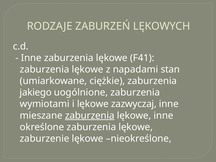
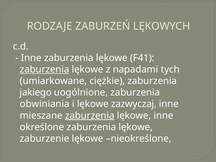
zaburzenia underline: none -> present (45, 69)
stan: stan -> tych (170, 69)
wymiotami: wymiotami -> obwiniania (45, 104)
